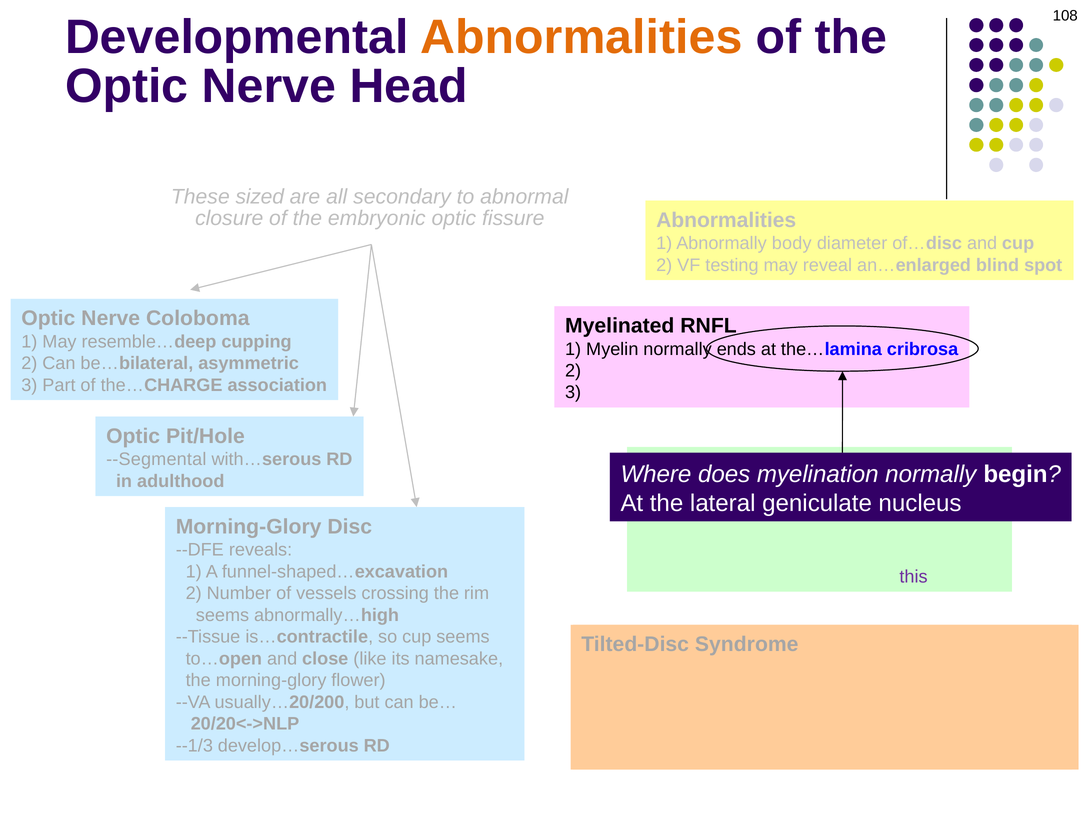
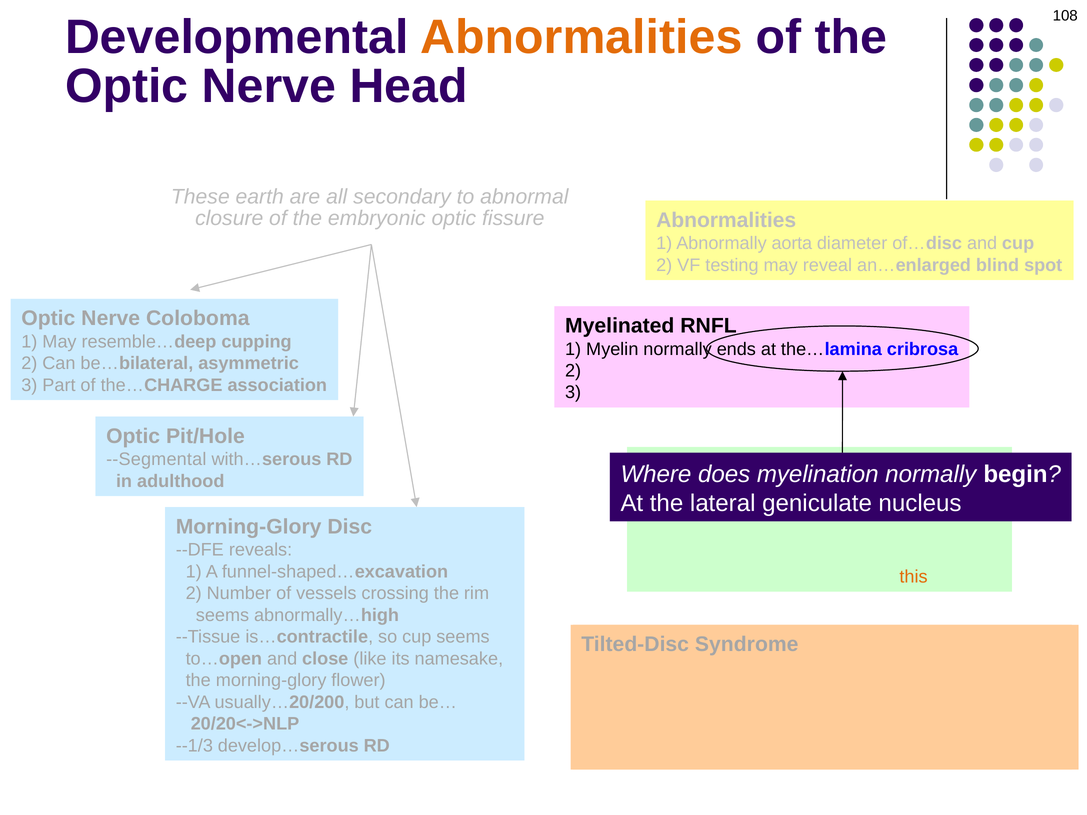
sized: sized -> earth (260, 197)
body: body -> aorta (792, 243)
this colour: purple -> orange (914, 577)
